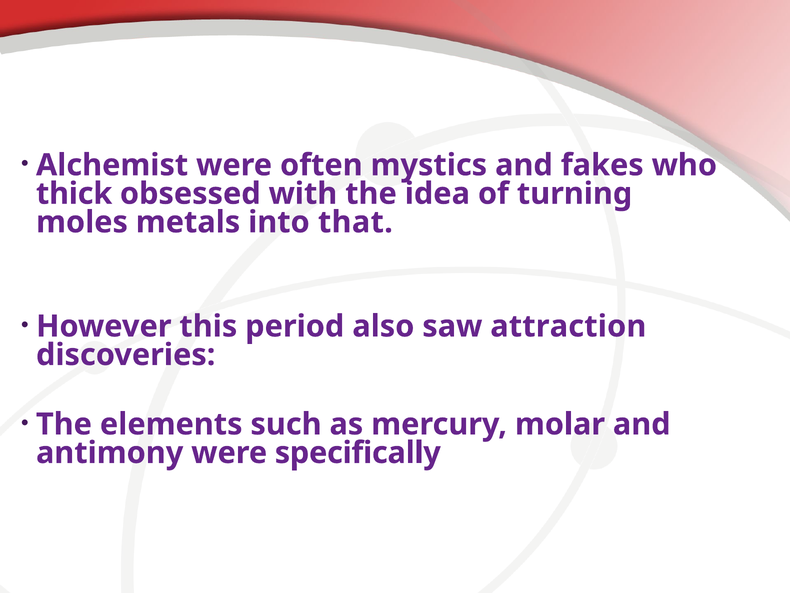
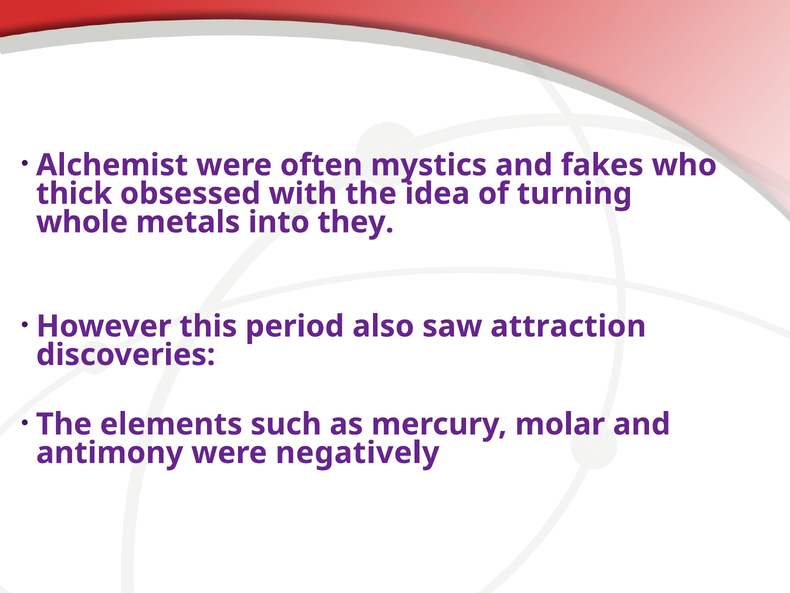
moles: moles -> whole (82, 222)
that: that -> they (356, 222)
specifically: specifically -> negatively (357, 452)
